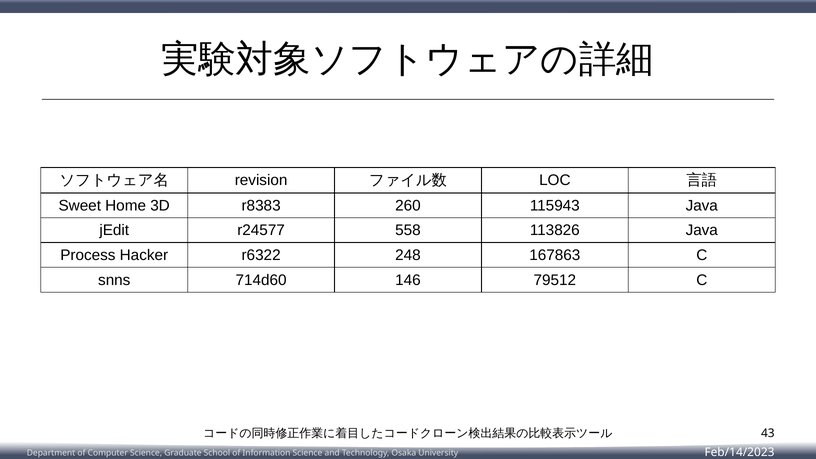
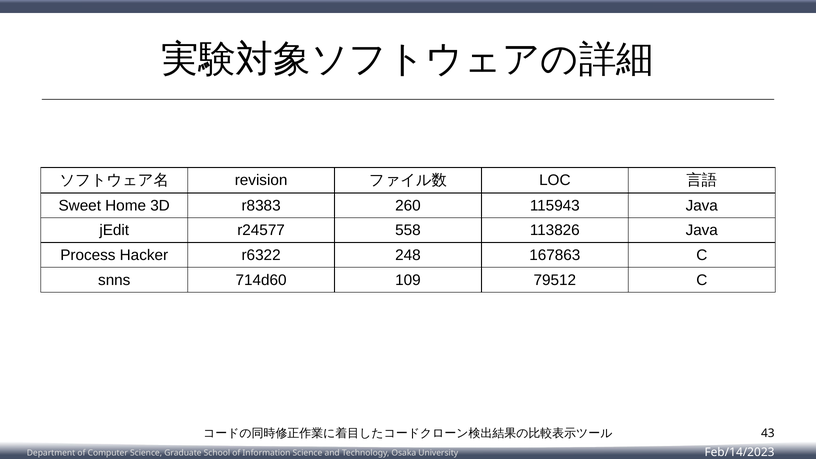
146: 146 -> 109 (408, 280)
